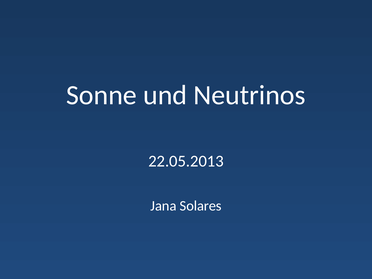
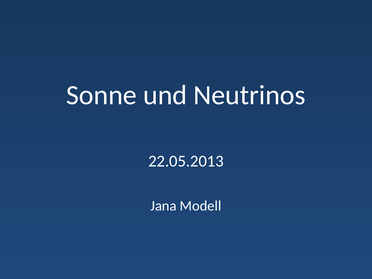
Solares: Solares -> Modell (201, 206)
